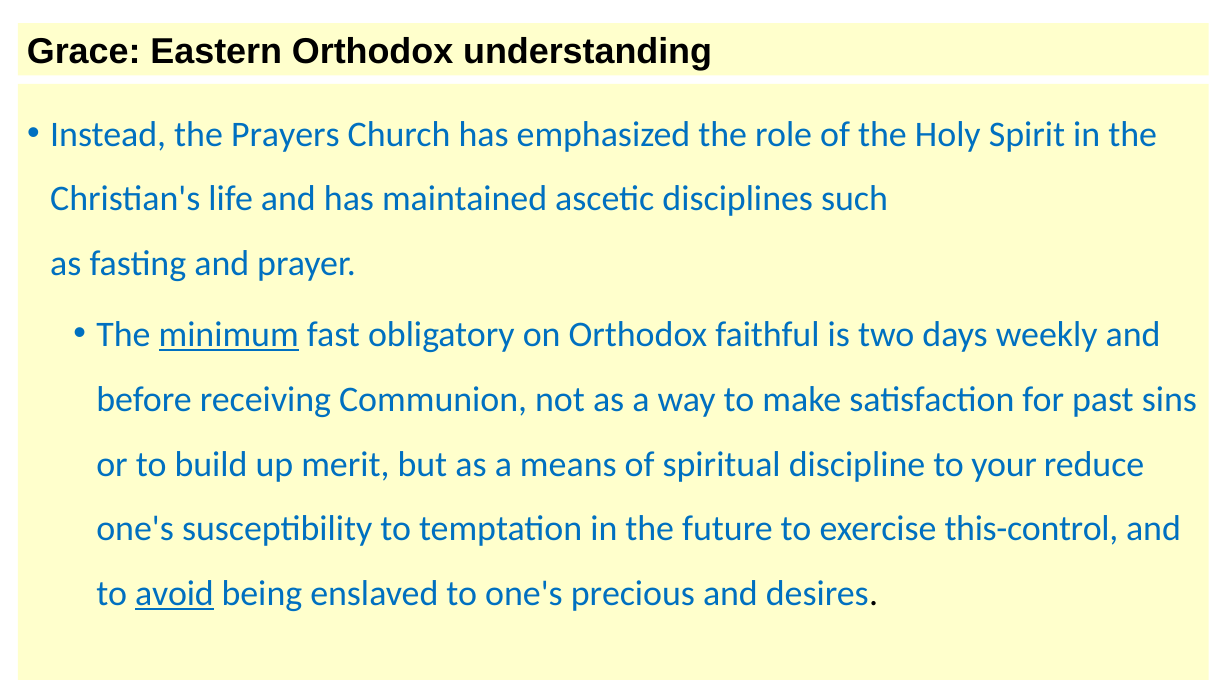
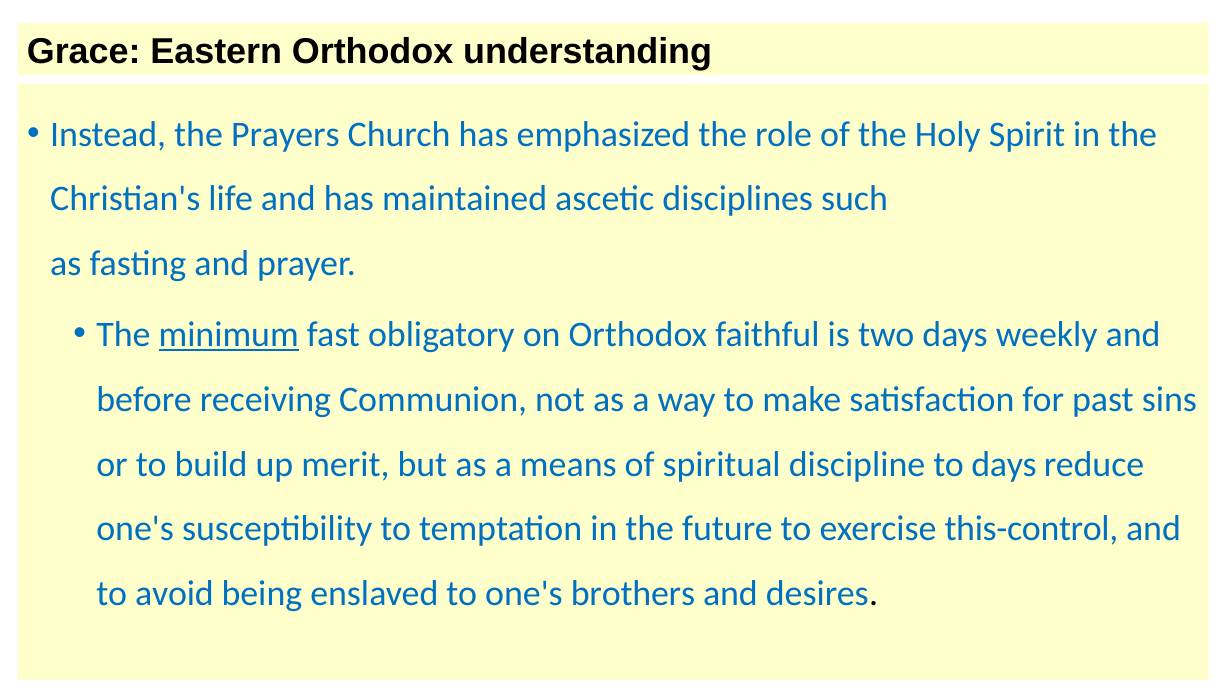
to your: your -> days (1004, 464)
avoid underline: present -> none (174, 594)
precious: precious -> brothers (633, 594)
